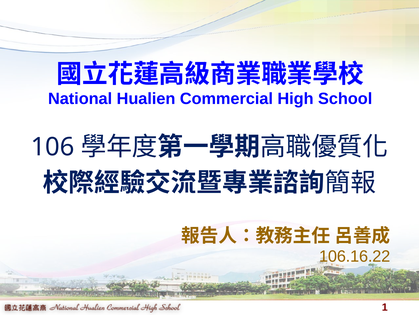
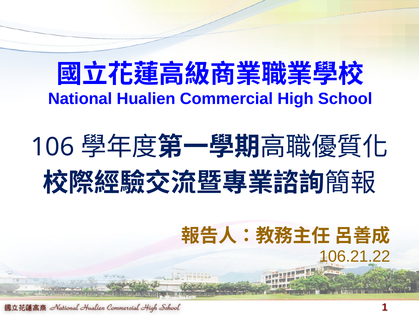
106.16.22: 106.16.22 -> 106.21.22 (355, 256)
